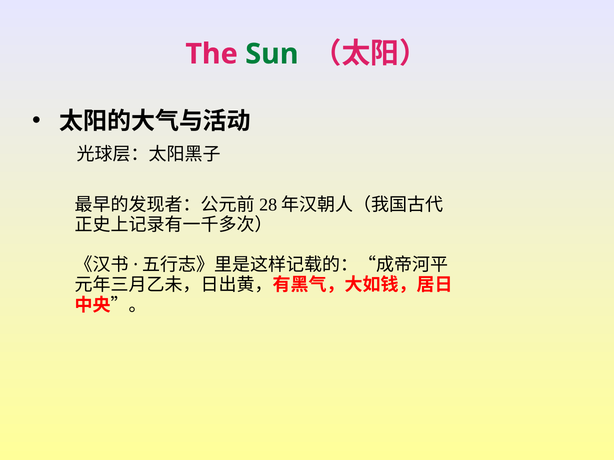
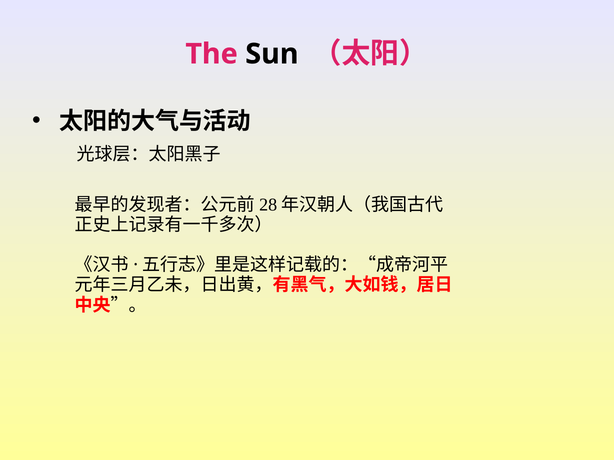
Sun colour: green -> black (272, 54)
